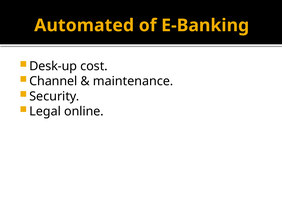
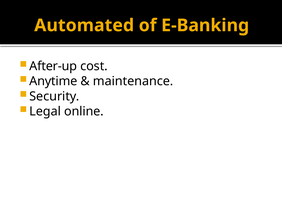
Desk-up: Desk-up -> After-up (53, 66)
Channel: Channel -> Anytime (53, 81)
